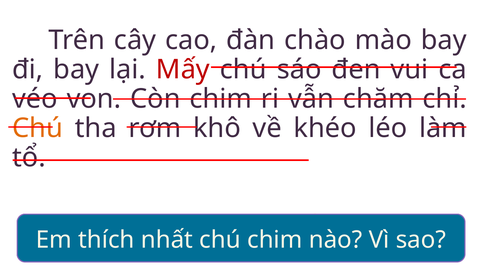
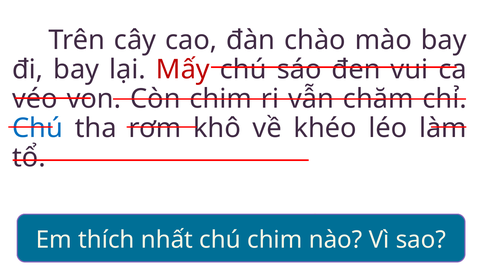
Chú colour: orange -> blue (38, 128)
